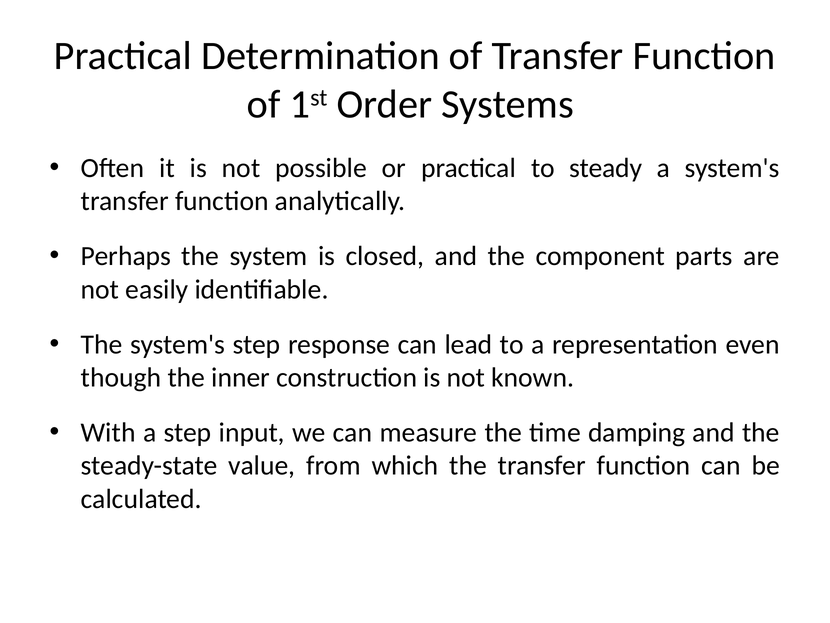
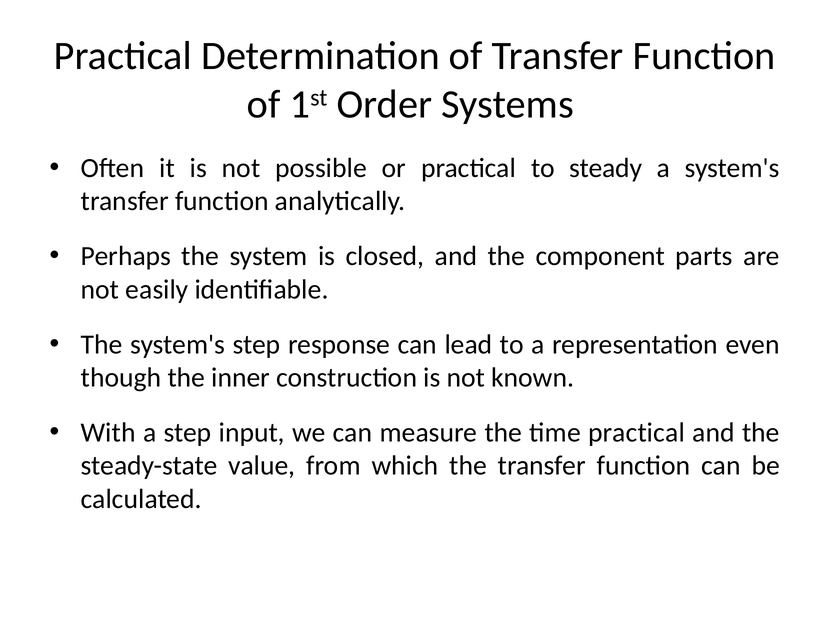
time damping: damping -> practical (636, 432)
